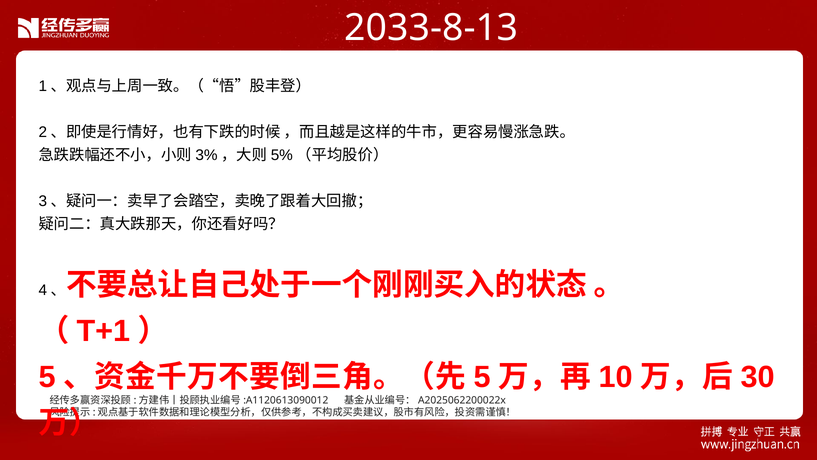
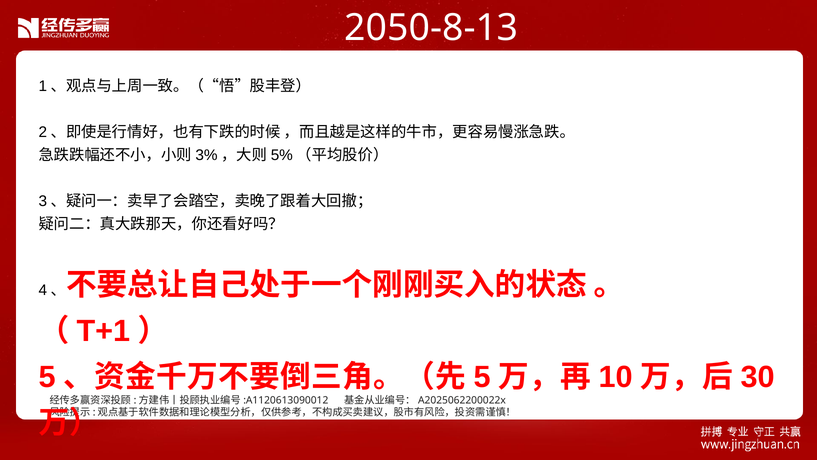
2033-8-13: 2033-8-13 -> 2050-8-13 (431, 28)
